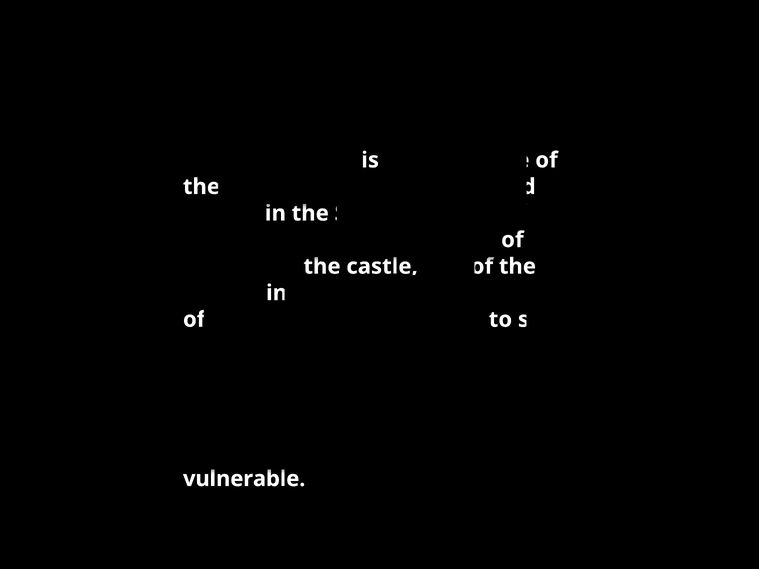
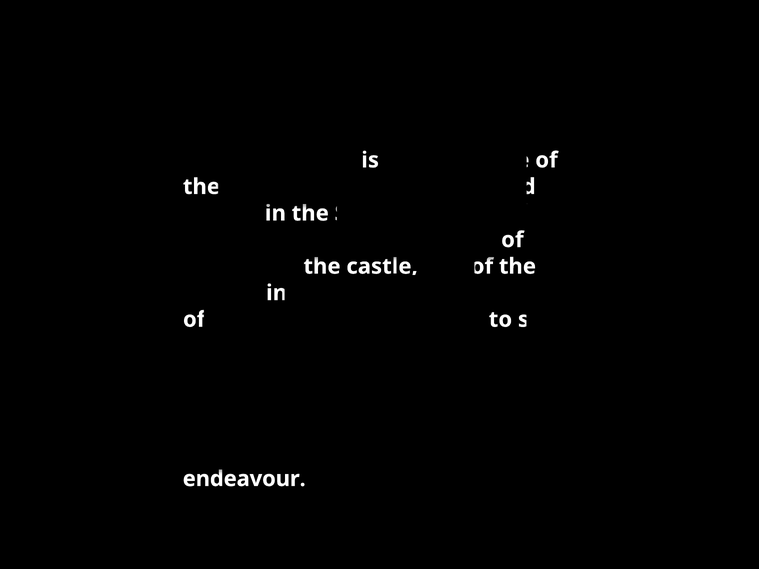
vulnerable: vulnerable -> endeavour (244, 479)
